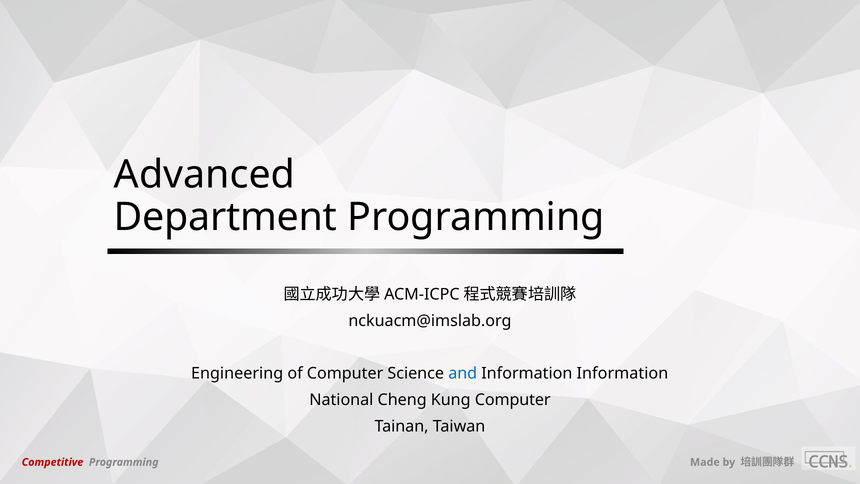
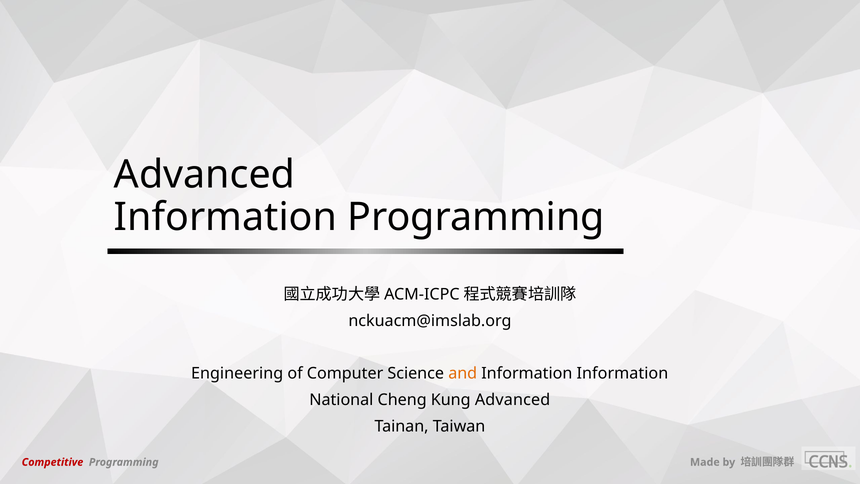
Department: Department -> Information (225, 217)
and colour: blue -> orange (463, 373)
Kung Computer: Computer -> Advanced (513, 400)
